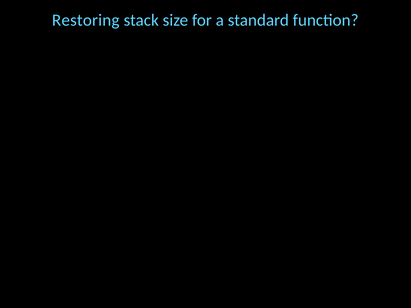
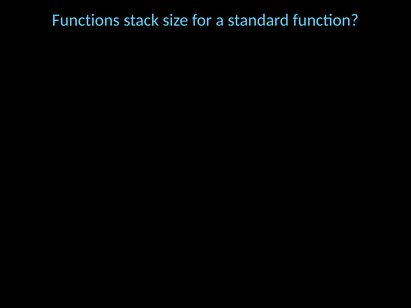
Restoring: Restoring -> Functions (86, 20)
